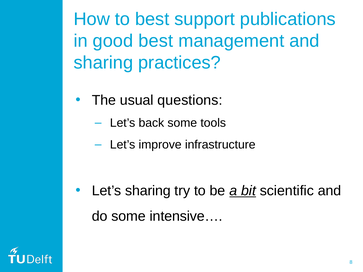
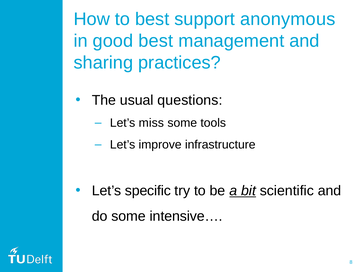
publications: publications -> anonymous (288, 19)
back: back -> miss (151, 123)
Let’s sharing: sharing -> specific (148, 191)
